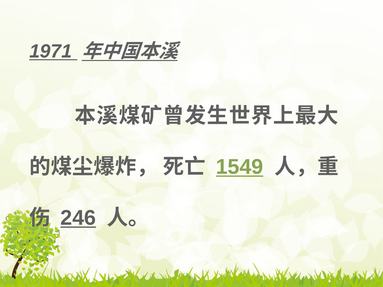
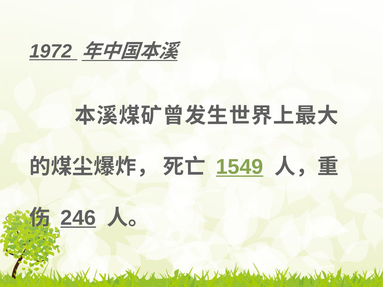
1971: 1971 -> 1972 (51, 51)
